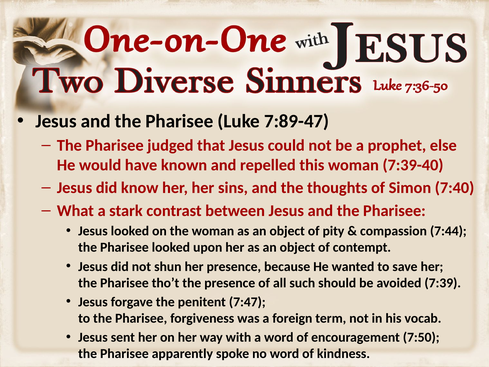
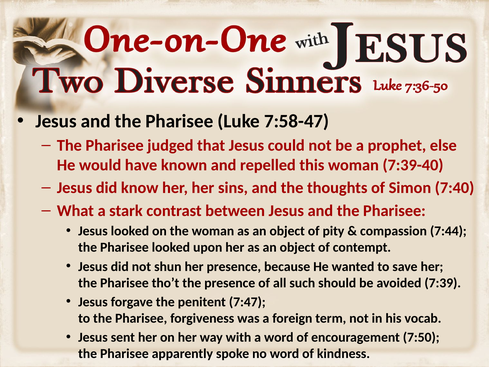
7:89-47: 7:89-47 -> 7:58-47 (297, 121)
